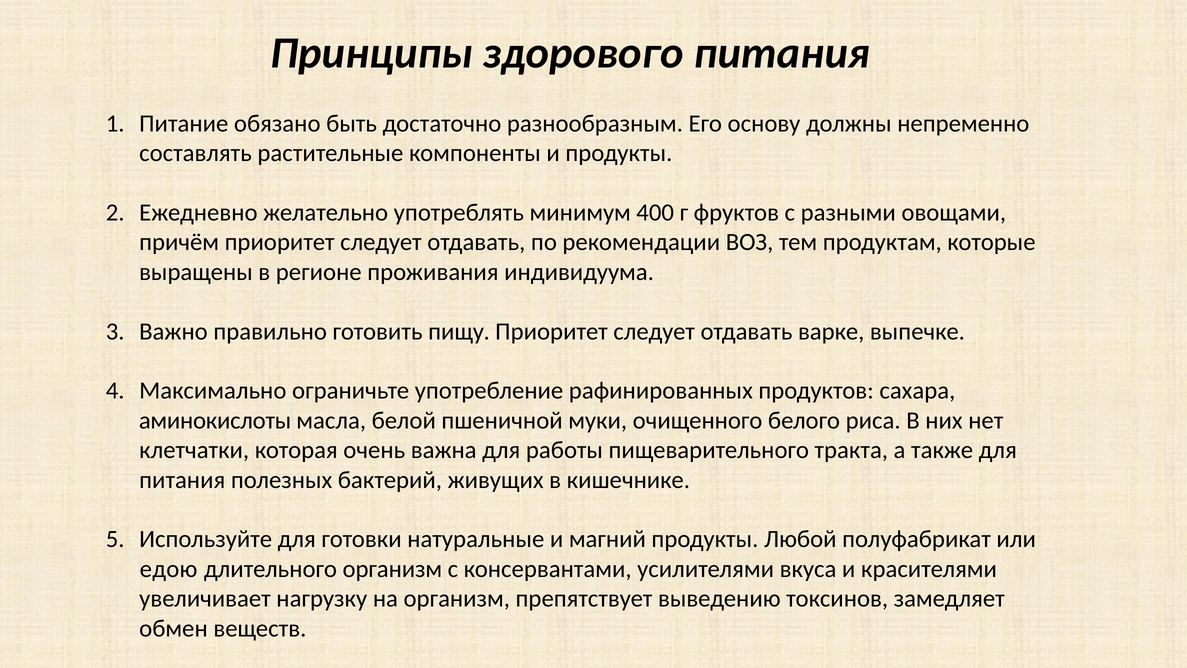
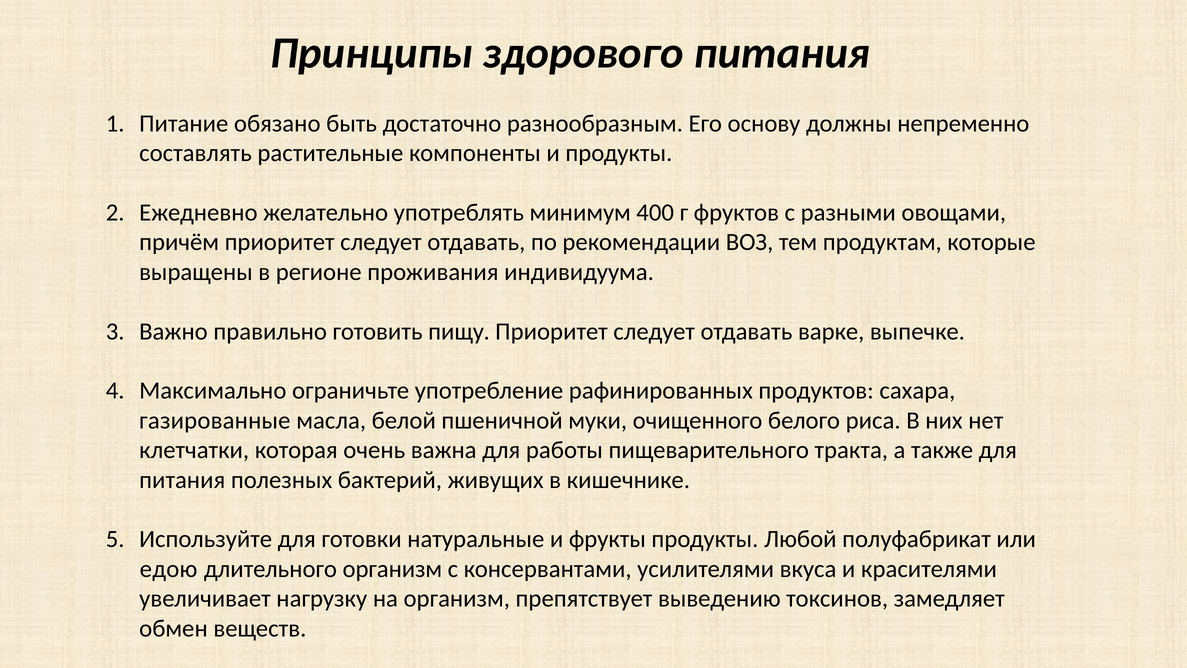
аминокислоты: аминокислоты -> газированные (215, 420)
магний: магний -> фрукты (607, 539)
